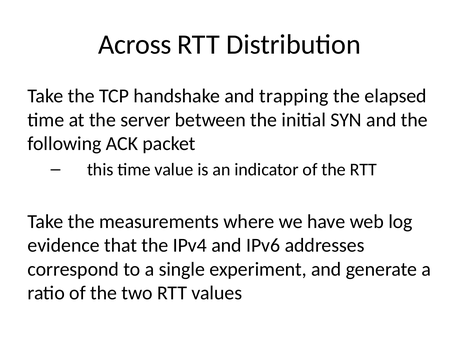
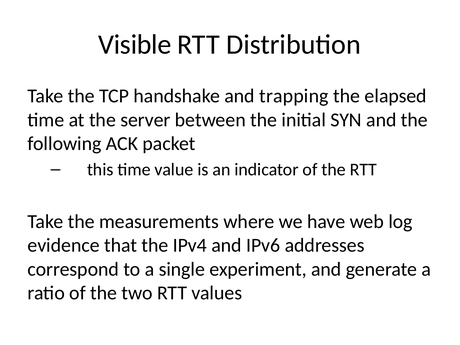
Across: Across -> Visible (135, 45)
